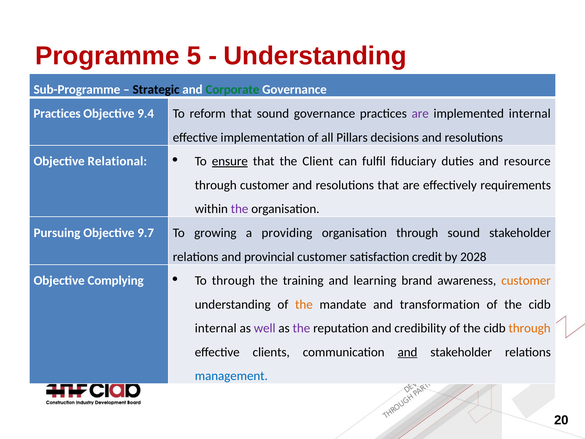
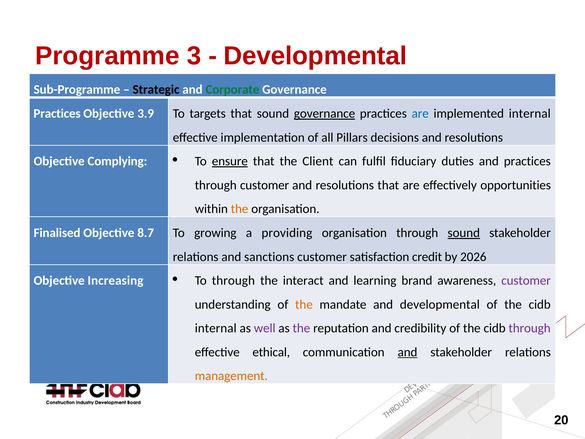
5: 5 -> 3 (194, 56)
Understanding: Understanding -> Developmental (315, 56)
9.4: 9.4 -> 3.9 (146, 113)
reform: reform -> targets (208, 113)
governance underline: none -> present (325, 113)
are colour: purple -> blue (420, 113)
Relational: Relational -> Complying (117, 161)
and resource: resource -> practices (527, 161)
requirements: requirements -> opportunities (516, 185)
the colour: purple -> orange (240, 209)
Pursuing: Pursuing -> Finalised (57, 233)
9.7: 9.7 -> 8.7 (146, 233)
sound underline: none -> present (464, 233)
provincial: provincial -> sanctions (269, 257)
2028: 2028 -> 2026 (473, 257)
Complying: Complying -> Increasing (116, 280)
training: training -> interact (303, 280)
customer colour: orange -> purple (526, 280)
and transformation: transformation -> developmental (440, 304)
through colour: orange -> purple (530, 328)
clients: clients -> ethical (271, 352)
management colour: blue -> orange (231, 376)
